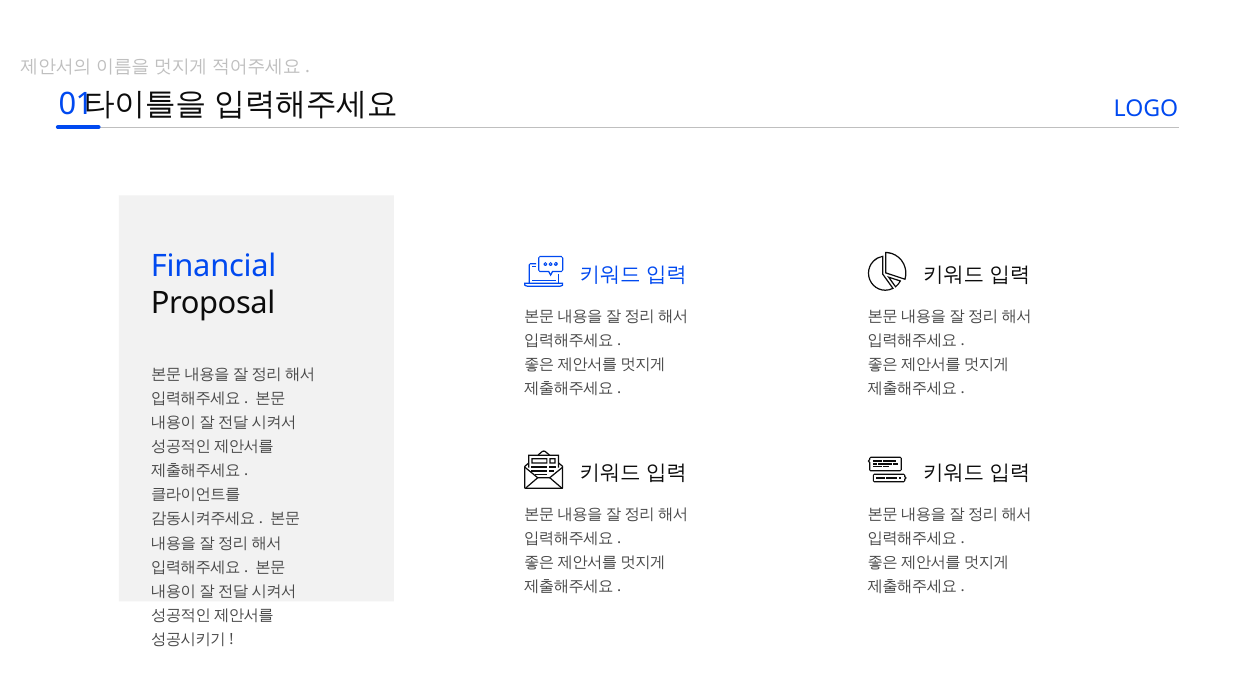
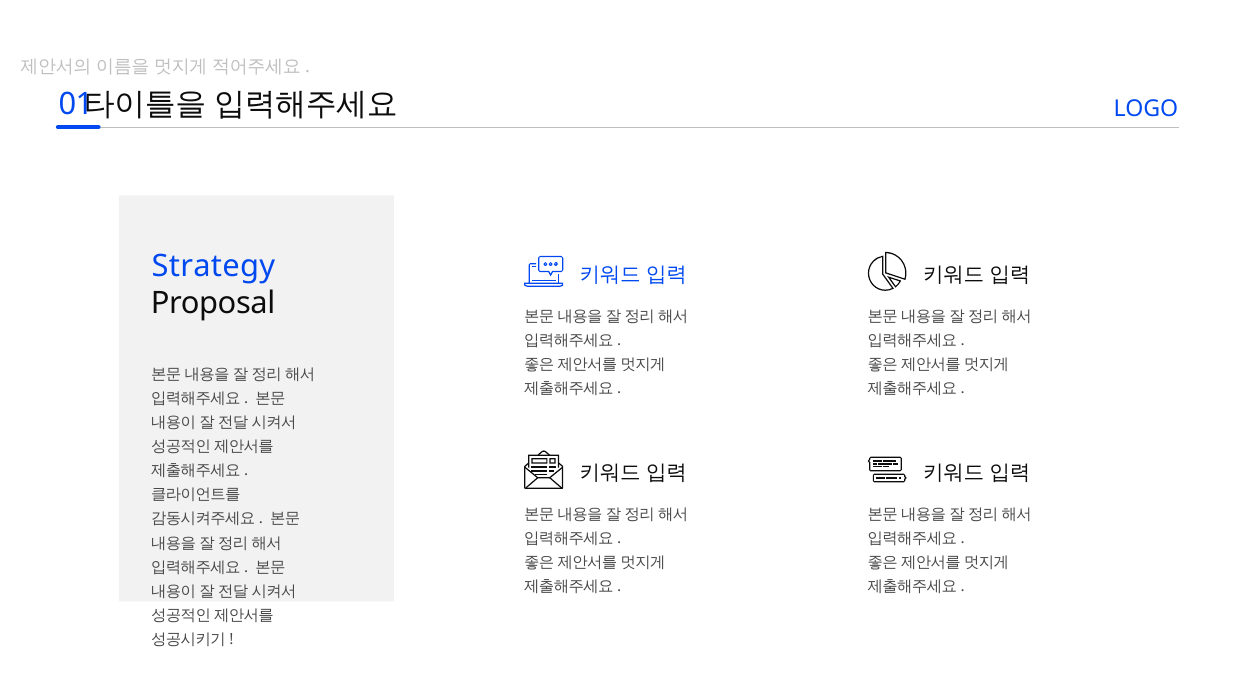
Financial: Financial -> Strategy (213, 266)
